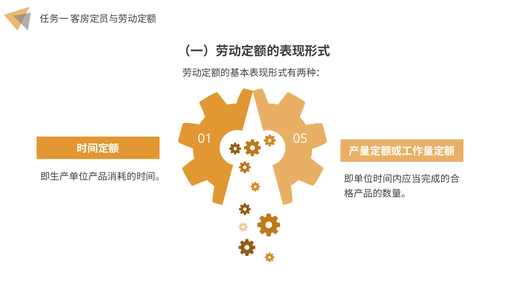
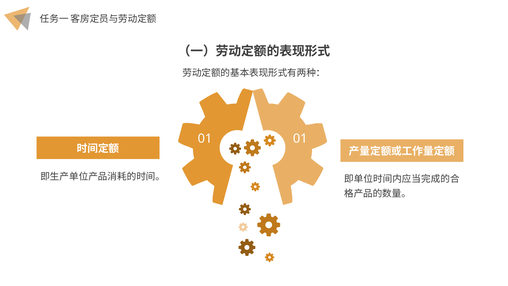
01 05: 05 -> 01 (300, 138)
